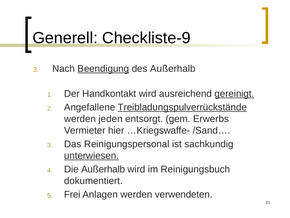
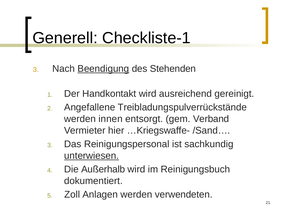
Checkliste-9: Checkliste-9 -> Checkliste-1 (146, 38)
des Außerhalb: Außerhalb -> Stehenden (173, 69)
gereinigt underline: present -> none (234, 94)
Treibladungspulverrückstände underline: present -> none (182, 107)
jeden: jeden -> innen (111, 119)
Erwerbs: Erwerbs -> Verband (211, 119)
Frei: Frei -> Zoll (72, 194)
